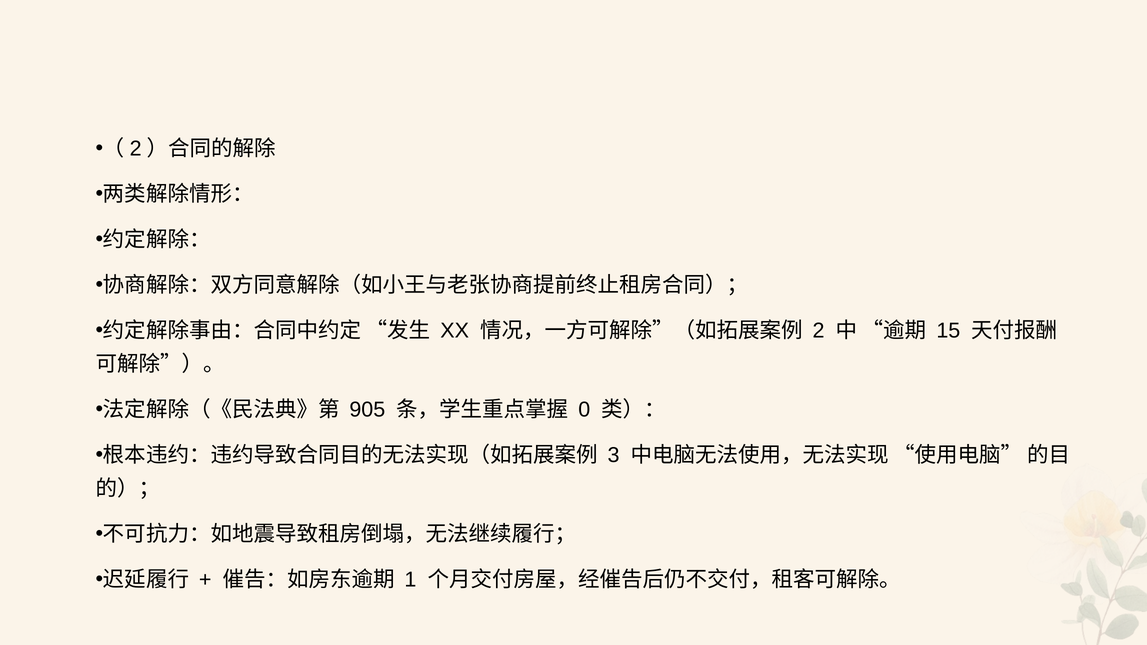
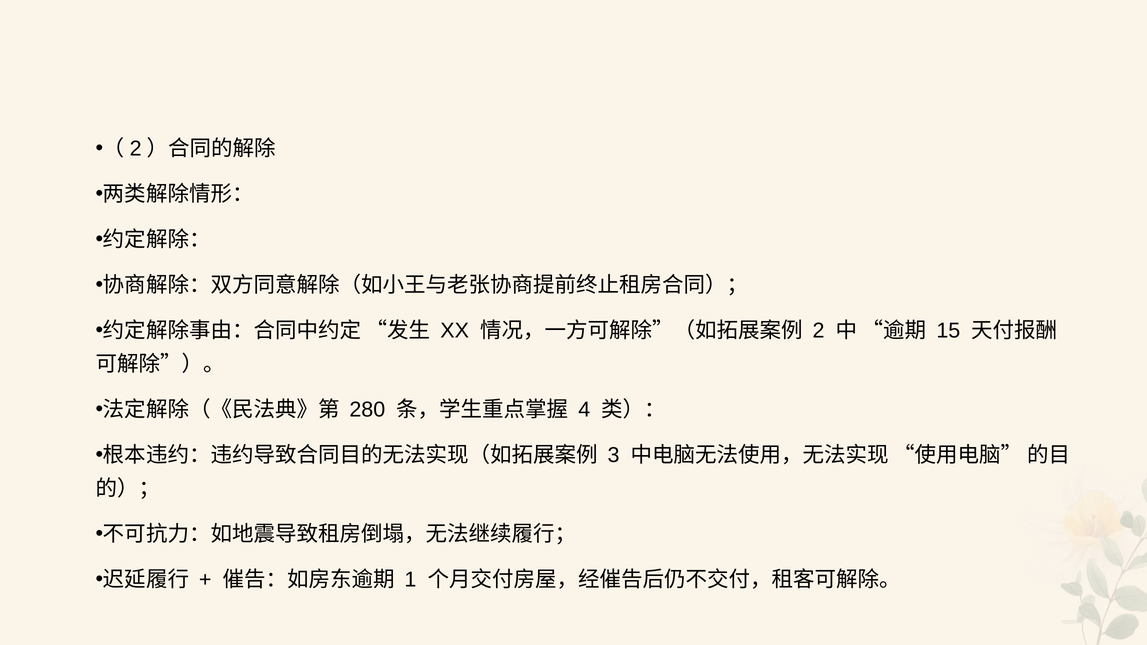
905: 905 -> 280 (367, 410)
0: 0 -> 4 (584, 410)
